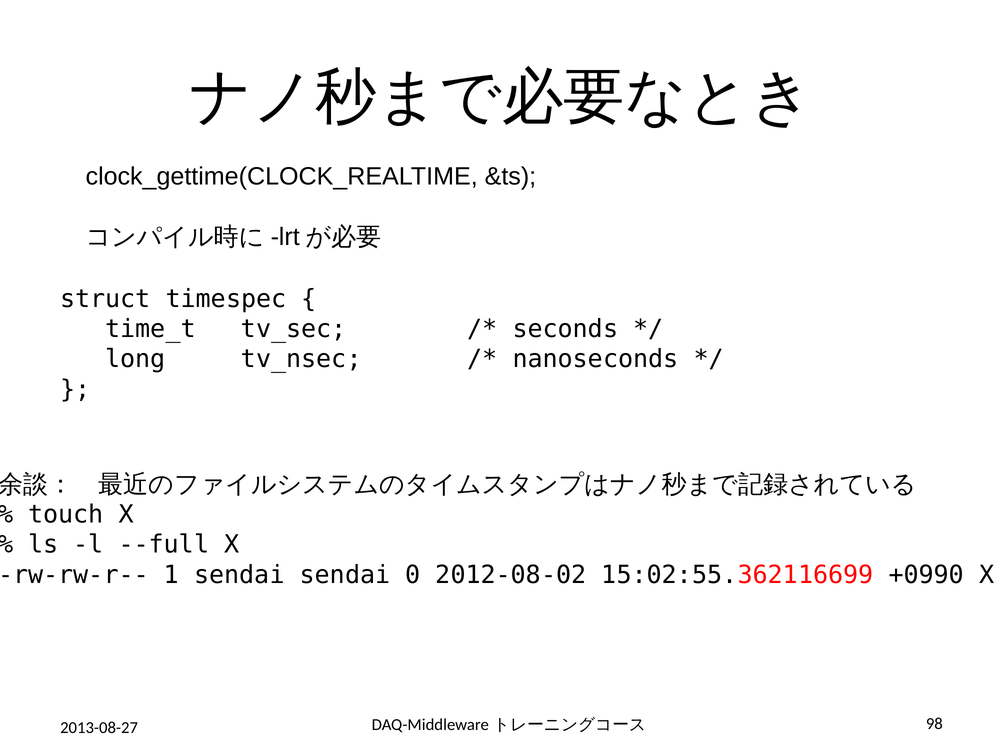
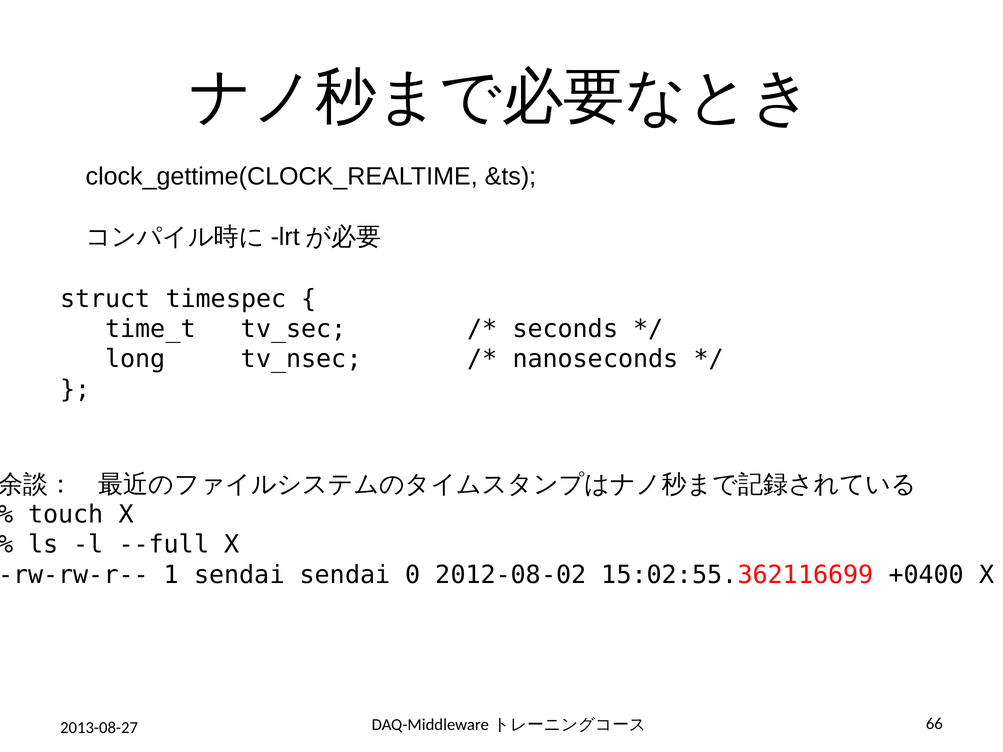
+0990: +0990 -> +0400 (926, 575)
98: 98 -> 66 (934, 724)
